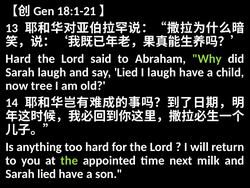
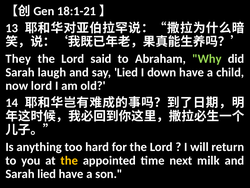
Hard: Hard -> They (18, 59)
I laugh: laugh -> down (162, 72)
now tree: tree -> lord (42, 86)
the colour: light green -> yellow (69, 160)
